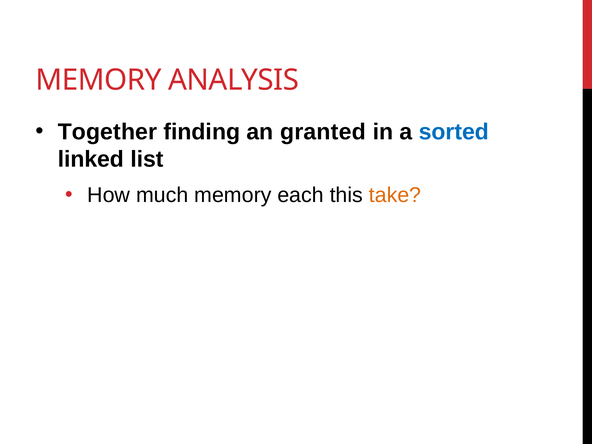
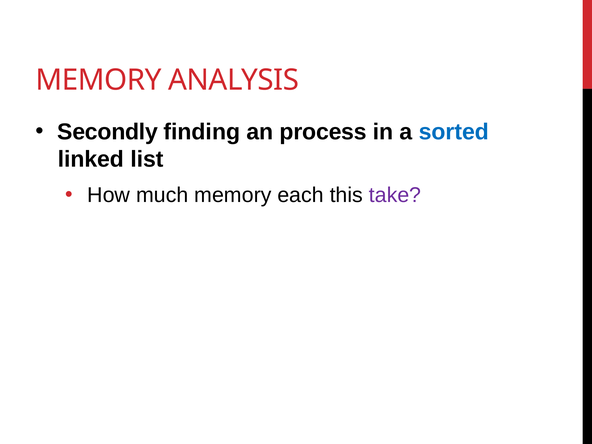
Together: Together -> Secondly (108, 132)
granted: granted -> process (323, 132)
take colour: orange -> purple (395, 195)
